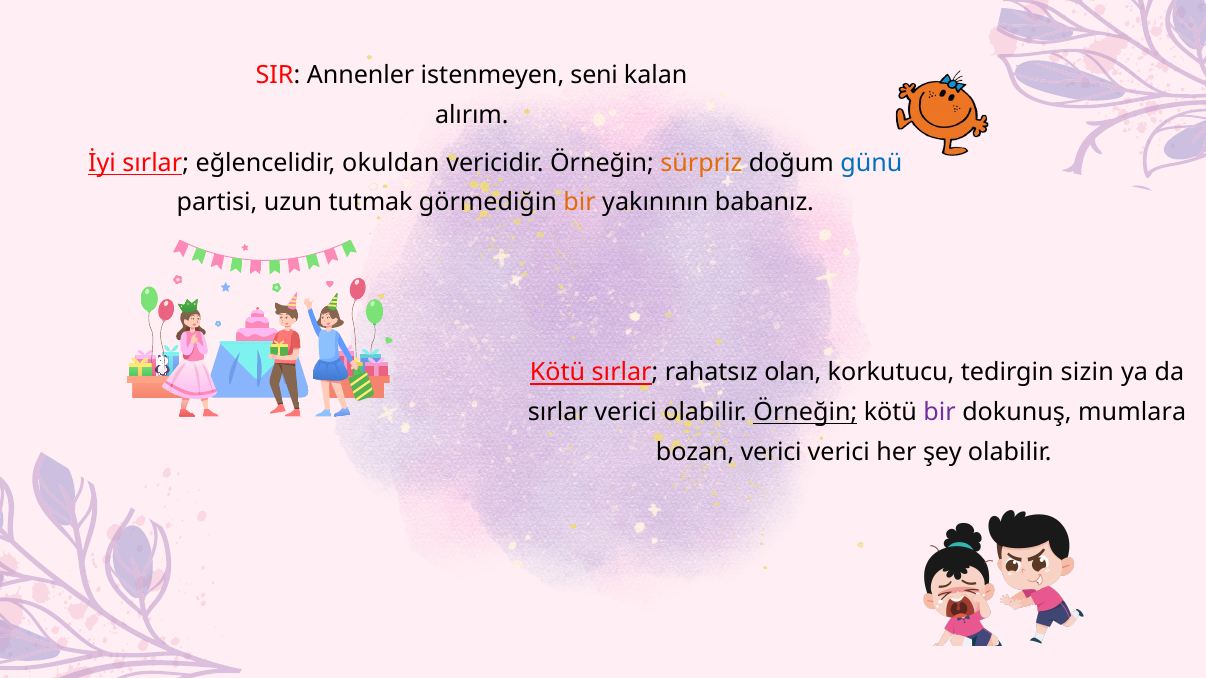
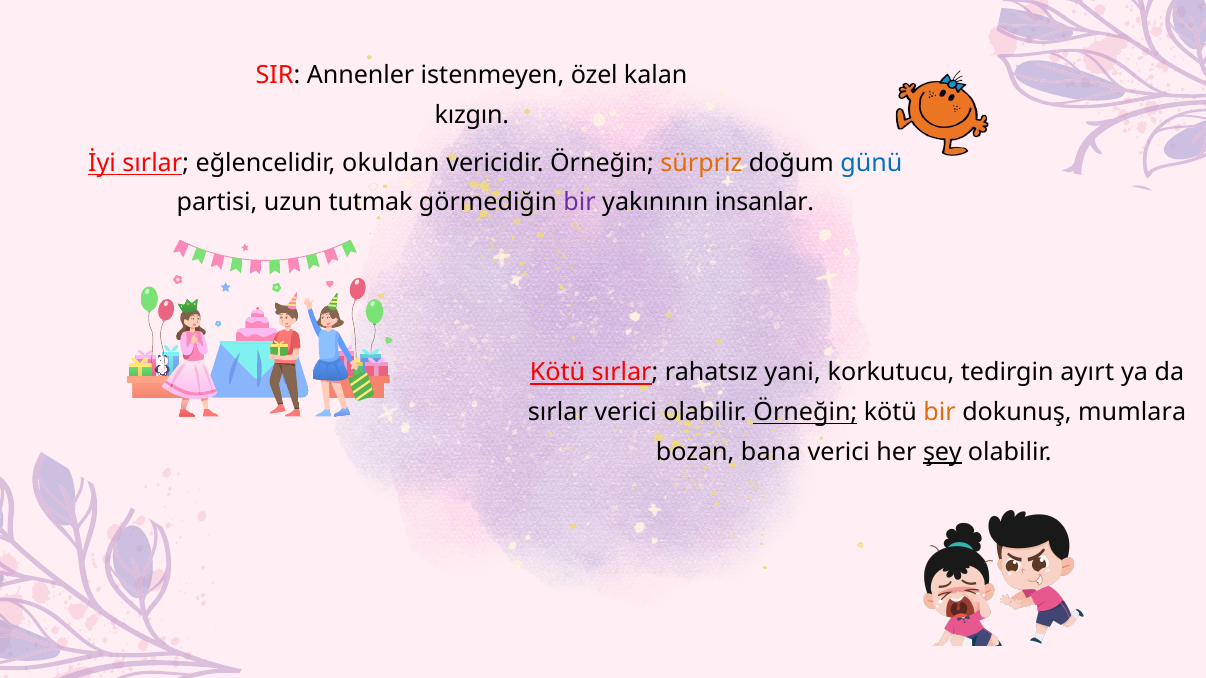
seni: seni -> özel (594, 76)
alırım: alırım -> kızgın (472, 116)
bir colour: orange -> purple (580, 203)
babanız: babanız -> insanlar (765, 203)
olan: olan -> yani (793, 373)
sizin: sizin -> ayırt (1087, 373)
bir colour: purple -> orange (940, 413)
bozan verici: verici -> bana (771, 453)
şey underline: none -> present (942, 453)
